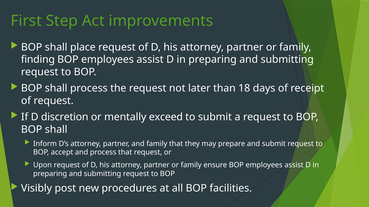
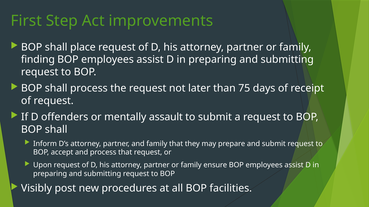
18: 18 -> 75 (244, 89)
discretion: discretion -> offenders (65, 117)
exceed: exceed -> assault (166, 117)
